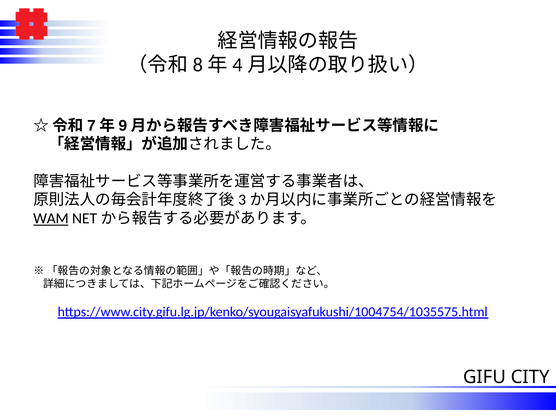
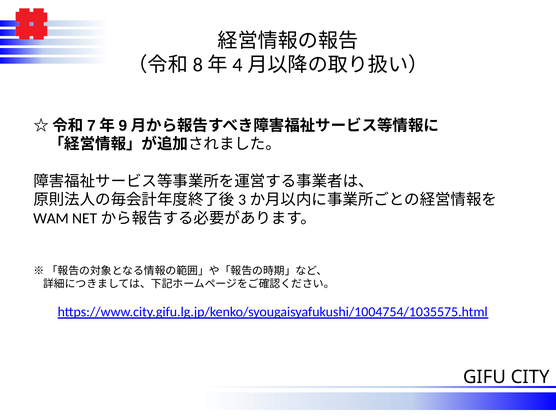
WAM underline: present -> none (51, 218)
